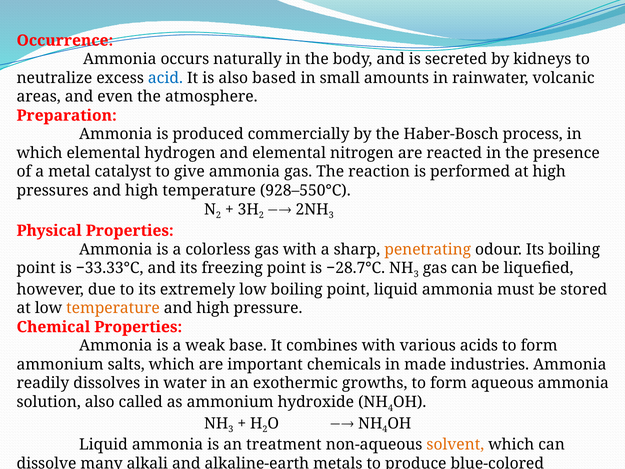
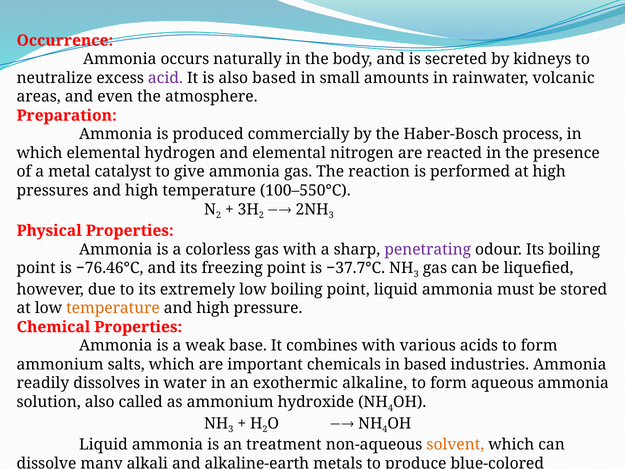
acid colour: blue -> purple (165, 78)
928–550°C: 928–550°C -> 100–550°C (305, 190)
penetrating colour: orange -> purple (428, 249)
−33.33°C: −33.33°C -> −76.46°C (110, 268)
−28.7°C: −28.7°C -> −37.7°C (356, 268)
in made: made -> based (425, 364)
growths: growths -> alkaline (375, 383)
